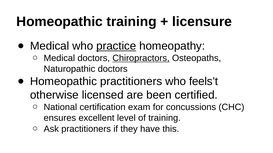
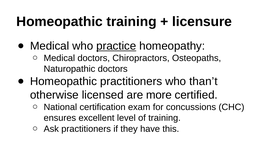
Chiropractors underline: present -> none (141, 58)
feels’t: feels’t -> than’t (203, 82)
been: been -> more (159, 95)
